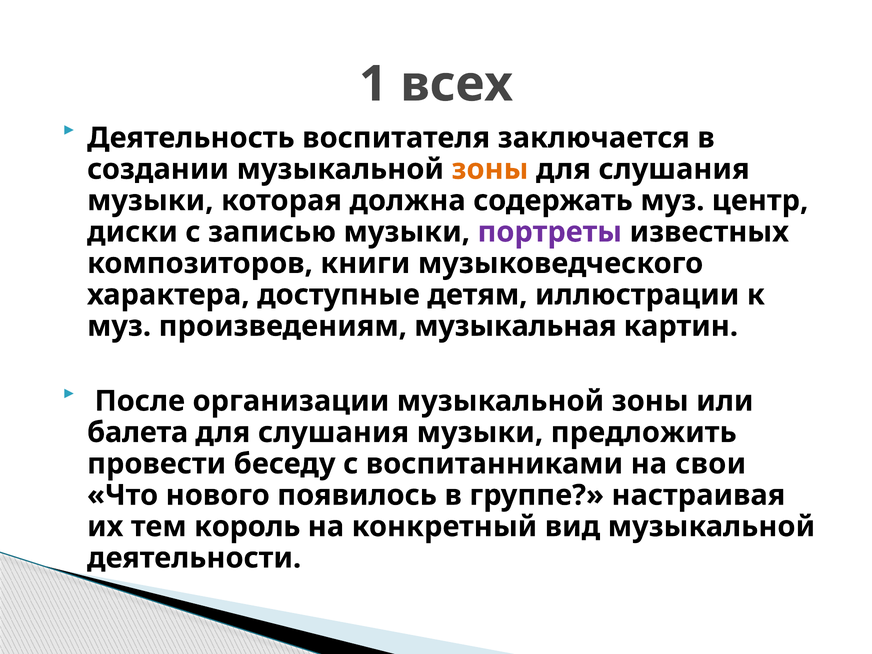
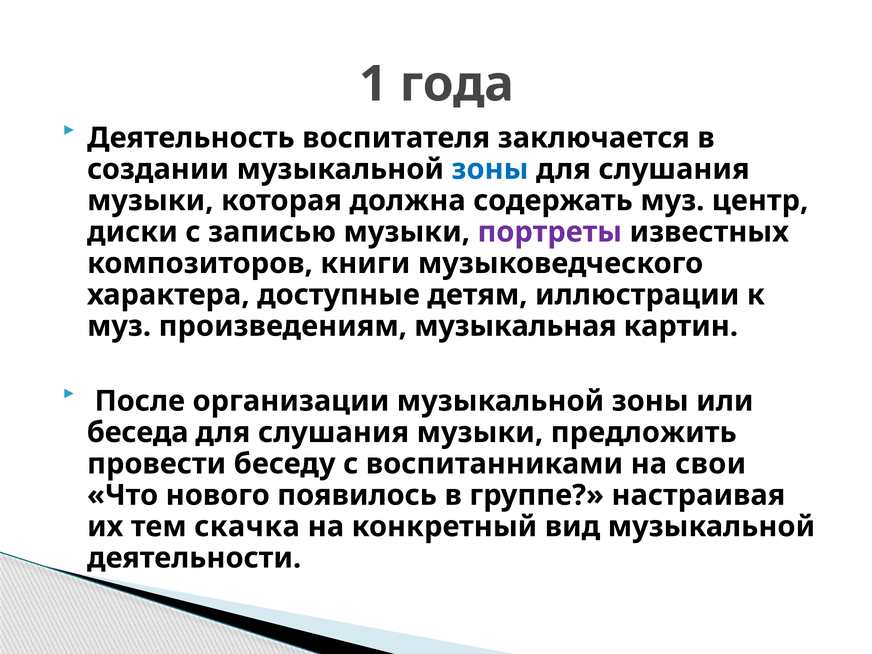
всех: всех -> года (457, 84)
зоны colour: orange -> blue (490, 169)
балета: балета -> беседа (138, 432)
король: король -> скачка (247, 527)
